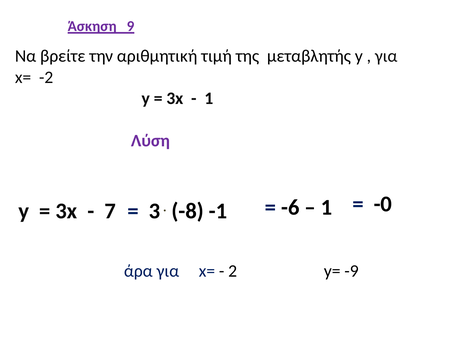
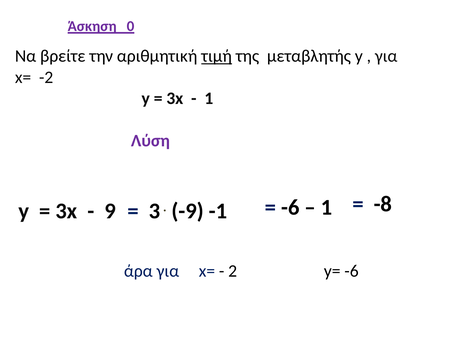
9: 9 -> 0 (131, 26)
τιμή underline: none -> present (217, 56)
7: 7 -> 9 (110, 211)
-8: -8 -> -9 (188, 211)
-0: -0 -> -8 (383, 204)
y= -9: -9 -> -6 (352, 271)
